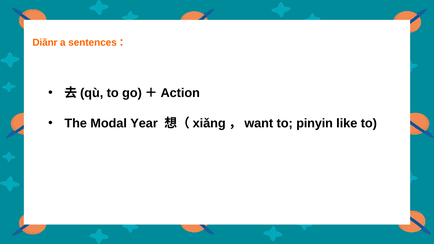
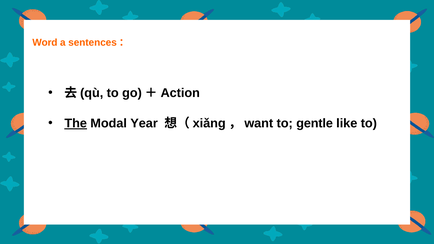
Diǎnr: Diǎnr -> Word (45, 42)
The underline: none -> present (76, 123)
pinyin: pinyin -> gentle (315, 123)
